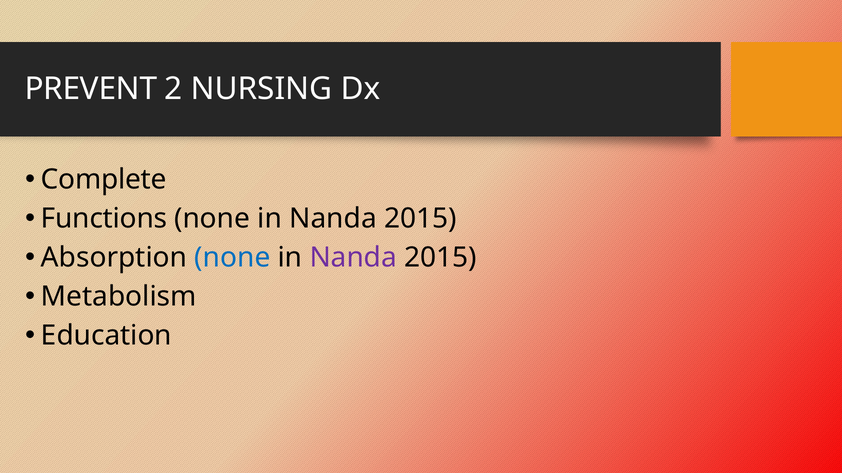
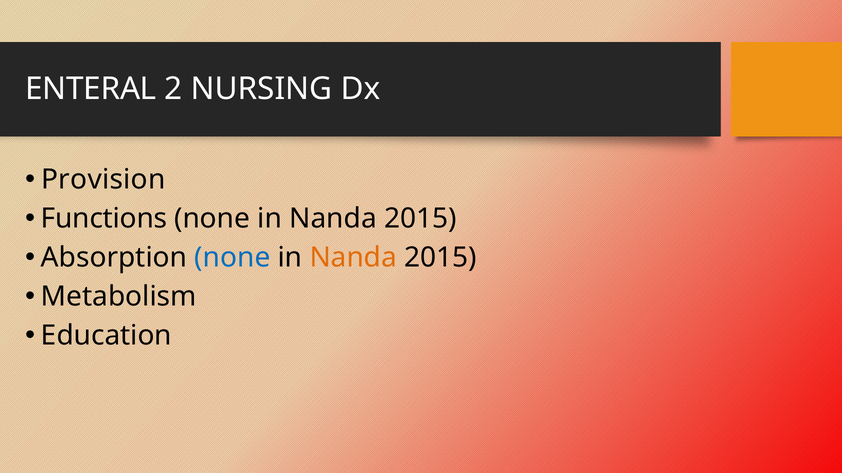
PREVENT: PREVENT -> ENTERAL (91, 89)
Complete: Complete -> Provision (103, 180)
Nanda colour: purple -> orange (353, 258)
